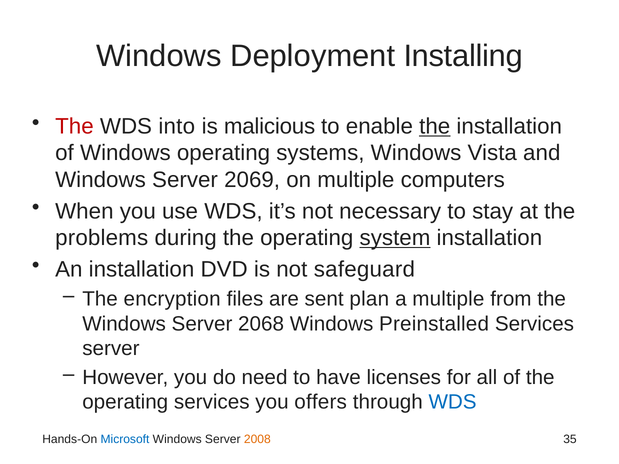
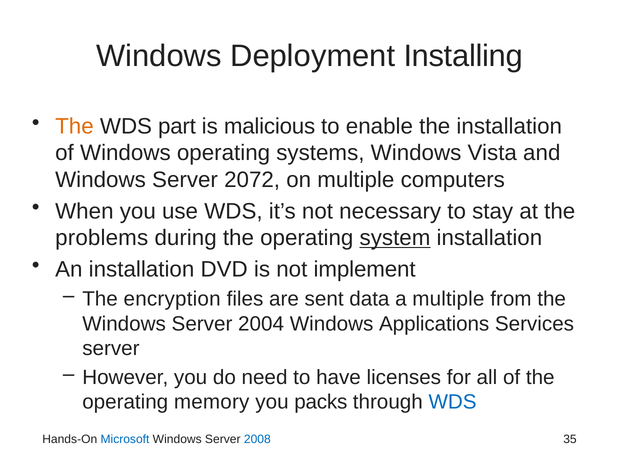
The colour: red -> orange (74, 126)
into: into -> part (177, 126)
the underline: present -> none (435, 126)
2069: 2069 -> 2072 (252, 180)
safeguard: safeguard -> implement (365, 269)
plan: plan -> data (369, 299)
2068: 2068 -> 2004 (261, 324)
Preinstalled: Preinstalled -> Applications (434, 324)
operating services: services -> memory (212, 402)
offers: offers -> packs (321, 402)
2008 colour: orange -> blue (257, 439)
